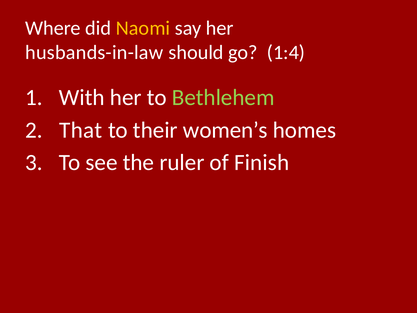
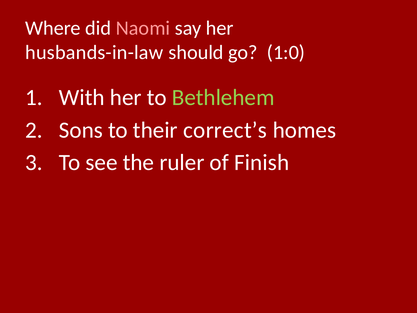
Naomi colour: yellow -> pink (143, 28)
1:4: 1:4 -> 1:0 (286, 53)
That: That -> Sons (81, 130)
women’s: women’s -> correct’s (225, 130)
